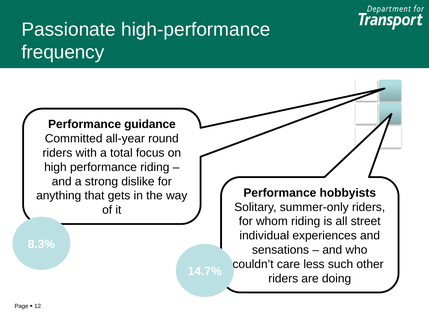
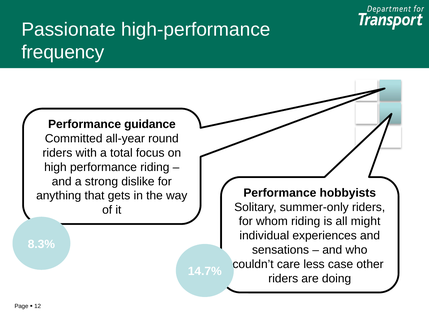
street: street -> might (366, 222)
such: such -> case (341, 265)
